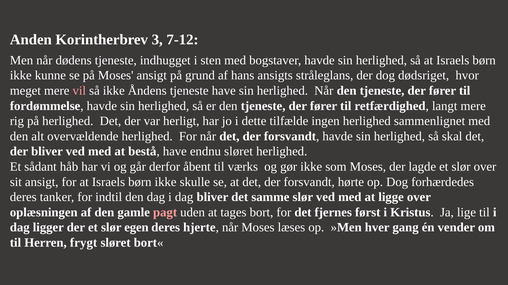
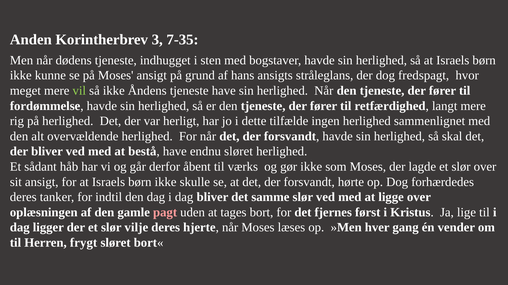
7-12: 7-12 -> 7-35 (182, 40)
dødsriget: dødsriget -> fredspagt (424, 76)
vil colour: pink -> light green (79, 91)
egen: egen -> vilje (136, 228)
